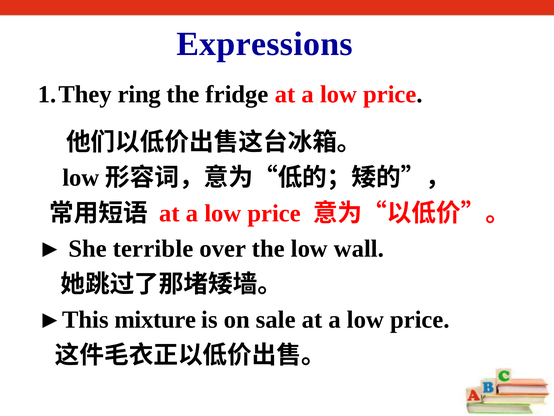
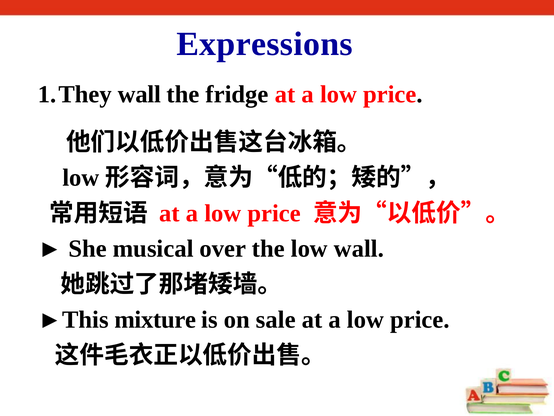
ring: ring -> wall (139, 94)
terrible: terrible -> musical (153, 249)
